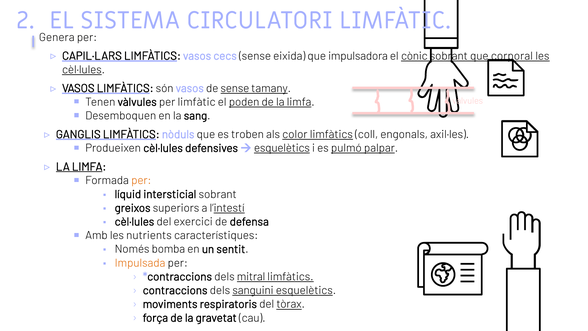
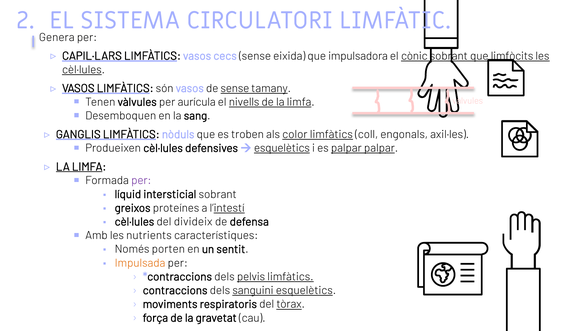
corporal: corporal -> limfòcits (512, 56)
per limfàtic: limfàtic -> aurícula (197, 102)
poden: poden -> nivells (244, 102)
es pulmó: pulmó -> palpar (346, 148)
per colour: orange -> purple (141, 180)
superiors: superiors -> proteínes (176, 208)
exercici: exercici -> divideix (193, 222)
bomba: bomba -> porten (168, 249)
mitral: mitral -> pelvis (251, 276)
